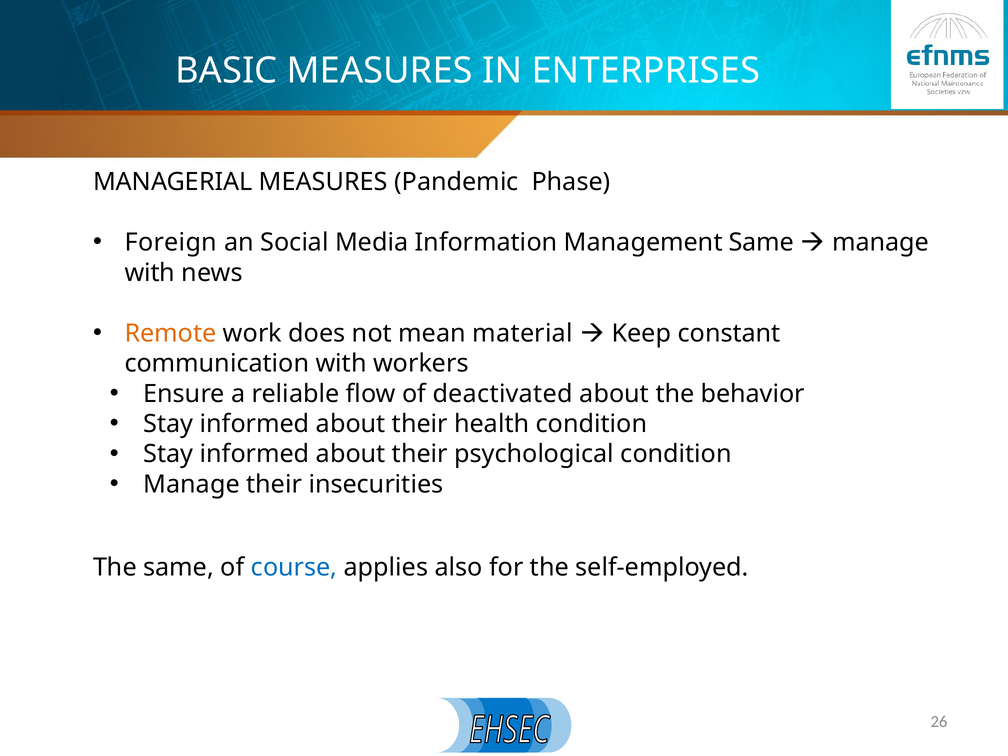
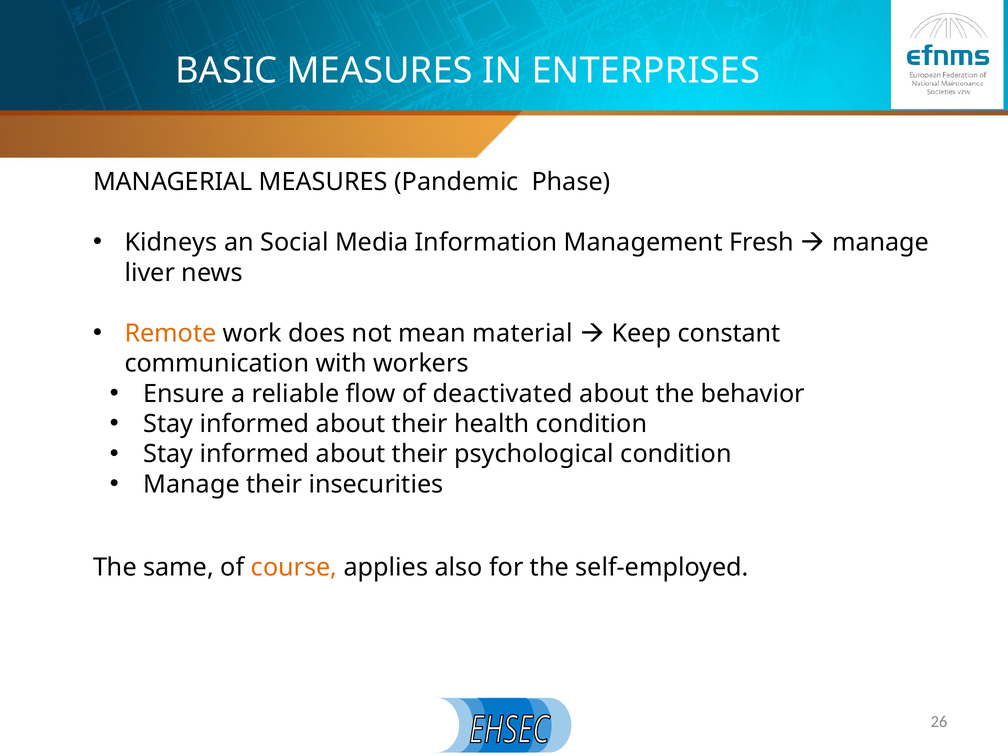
Foreign: Foreign -> Kidneys (171, 242)
Management Same: Same -> Fresh (761, 242)
with: with -> liver (150, 273)
course colour: blue -> orange (294, 567)
